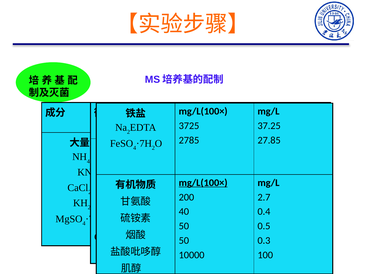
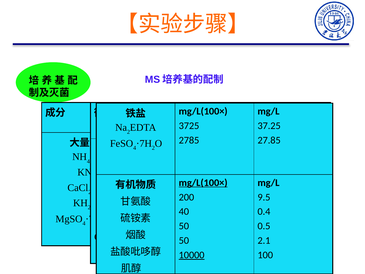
2.7: 2.7 -> 9.5 (264, 197)
0.3: 0.3 -> 2.1 (264, 240)
10000 underline: none -> present (192, 255)
